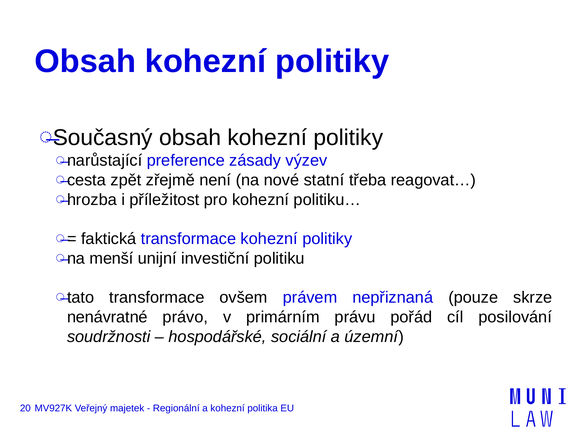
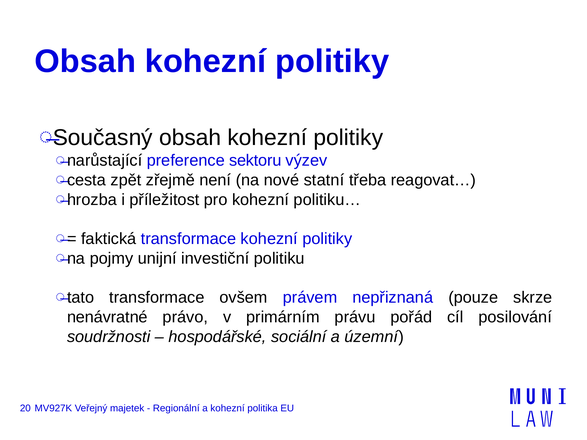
zásady: zásady -> sektoru (255, 161)
menší: menší -> pojmy (111, 258)
